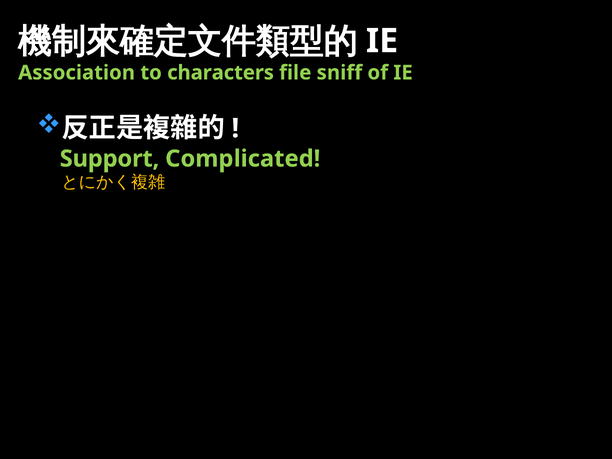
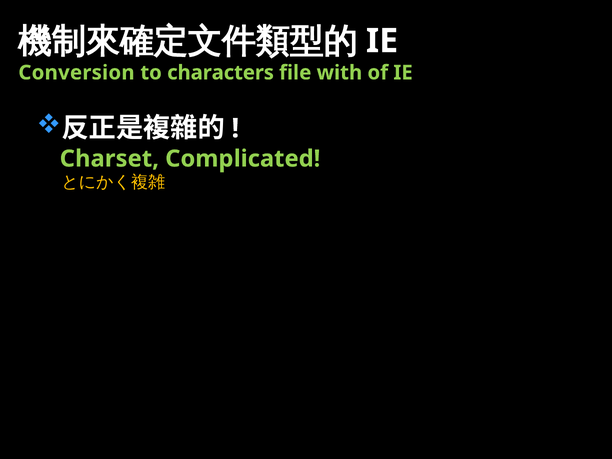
Association: Association -> Conversion (76, 73)
sniff: sniff -> with (339, 73)
Support: Support -> Charset (109, 159)
